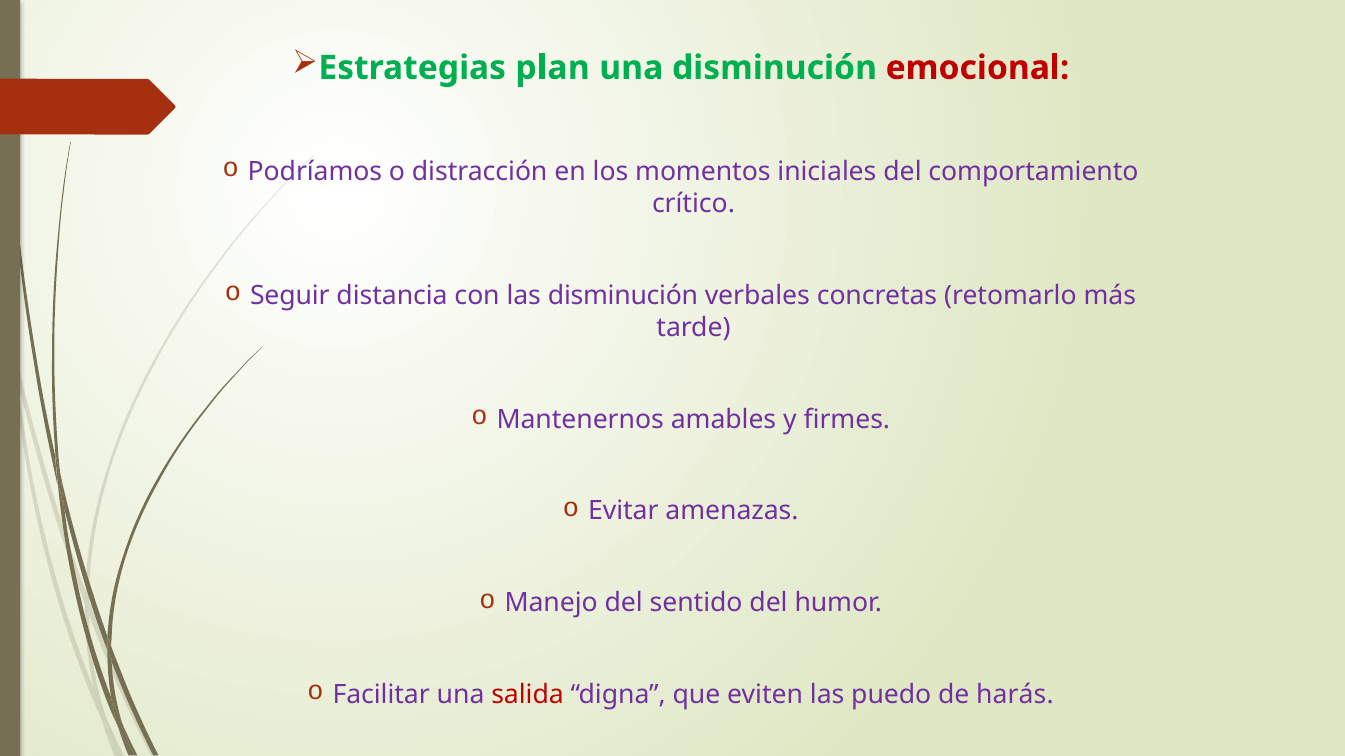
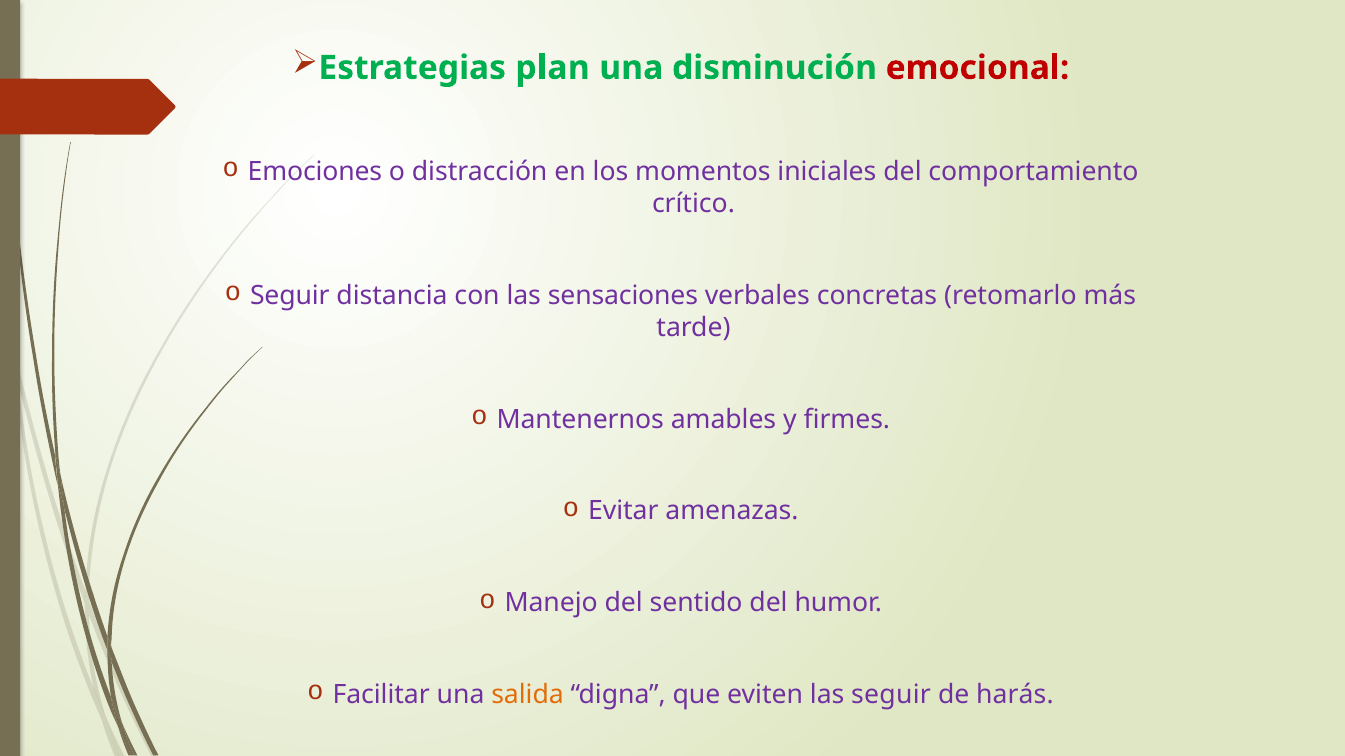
Podríamos: Podríamos -> Emociones (315, 172)
las disminución: disminución -> sensaciones (623, 296)
salida colour: red -> orange (528, 695)
las puedo: puedo -> seguir (891, 695)
